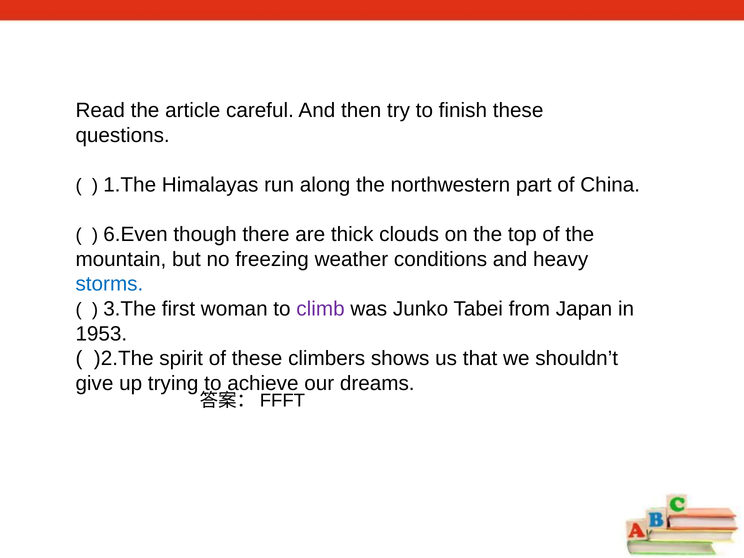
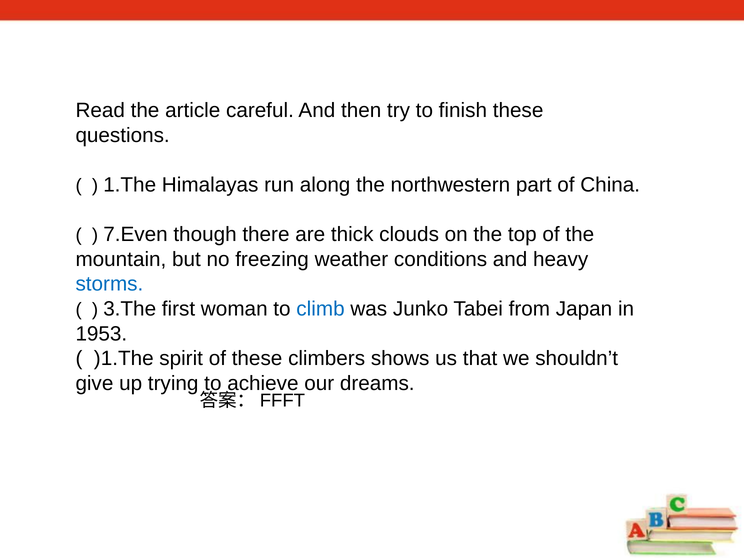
6.Even: 6.Even -> 7.Even (135, 235)
climb colour: purple -> blue (321, 309)
)2.The: )2.The -> )1.The (124, 359)
